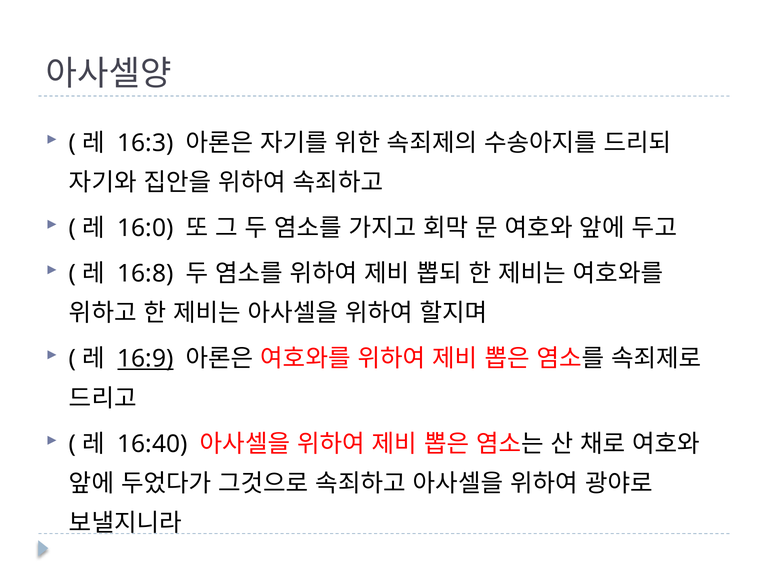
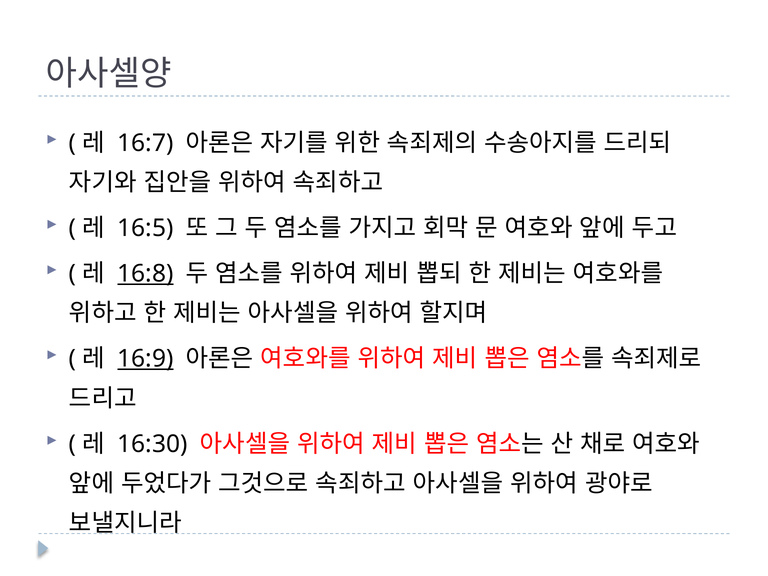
16:3: 16:3 -> 16:7 (145, 143)
16:0: 16:0 -> 16:5 (145, 228)
16:8 underline: none -> present (145, 274)
16:40: 16:40 -> 16:30 (152, 444)
